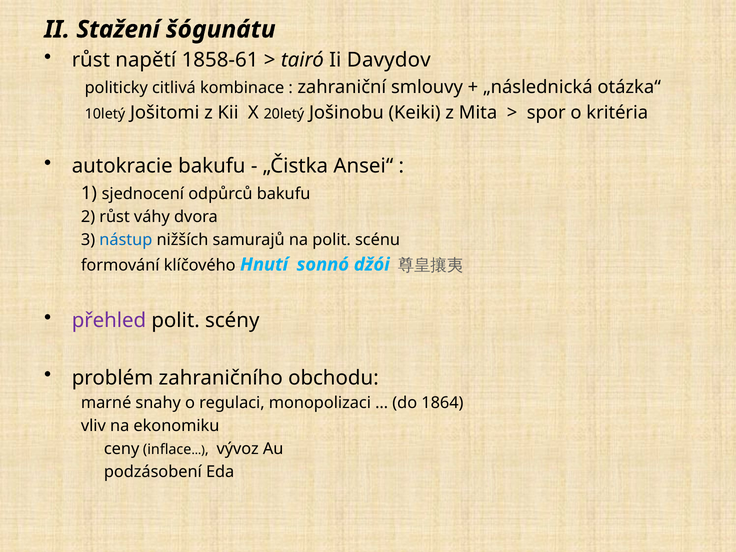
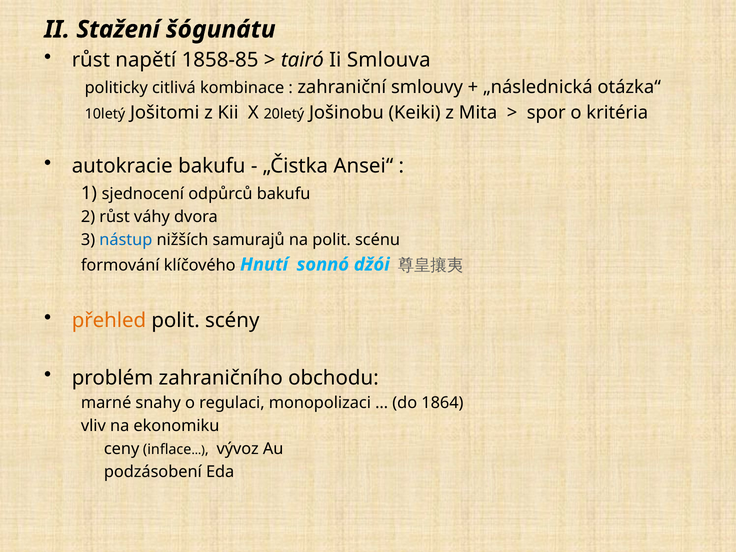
1858-61: 1858-61 -> 1858-85 (220, 60)
Davydov: Davydov -> Smlouva (389, 60)
přehled colour: purple -> orange (109, 321)
